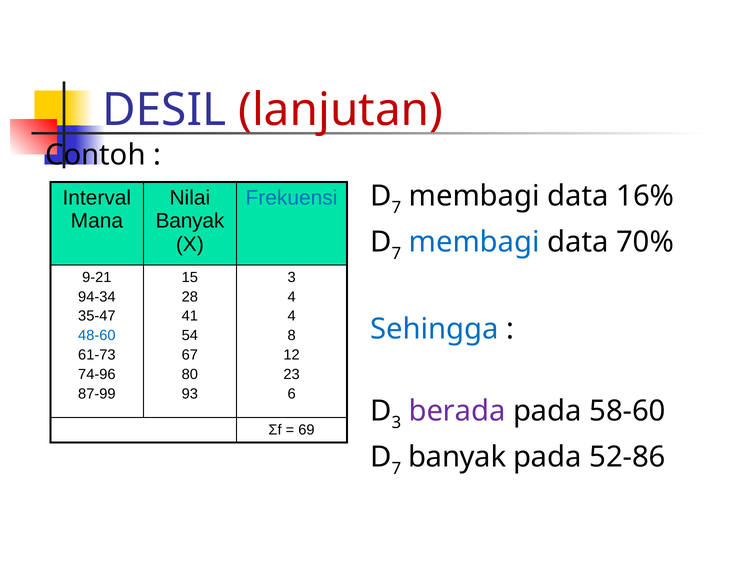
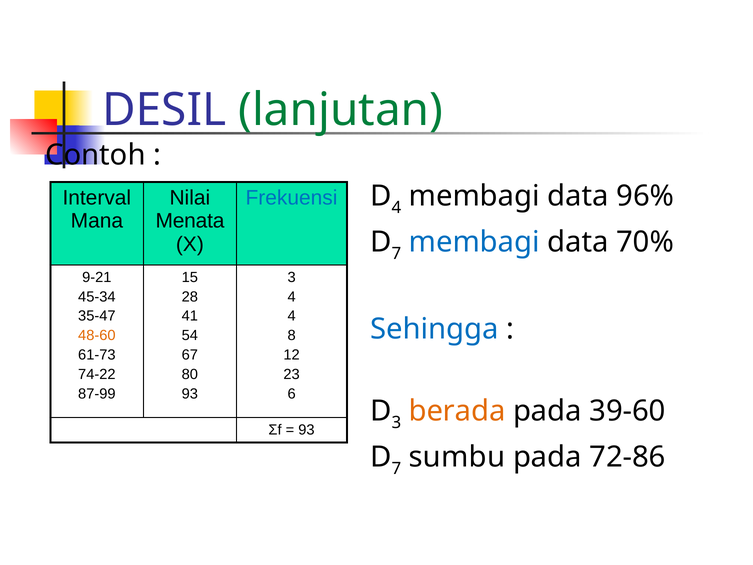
lanjutan colour: red -> green (341, 110)
7: 7 -> 4 (396, 208)
16%: 16% -> 96% (645, 196)
Banyak: Banyak -> Menata (190, 221)
94-34: 94-34 -> 45-34 (97, 297)
48-60 colour: blue -> orange (97, 335)
74-96: 74-96 -> 74-22 (97, 374)
berada colour: purple -> orange (457, 411)
58-60: 58-60 -> 39-60 (627, 411)
69: 69 -> 93 (306, 430)
banyak: banyak -> sumbu (457, 457)
52-86: 52-86 -> 72-86 (627, 457)
